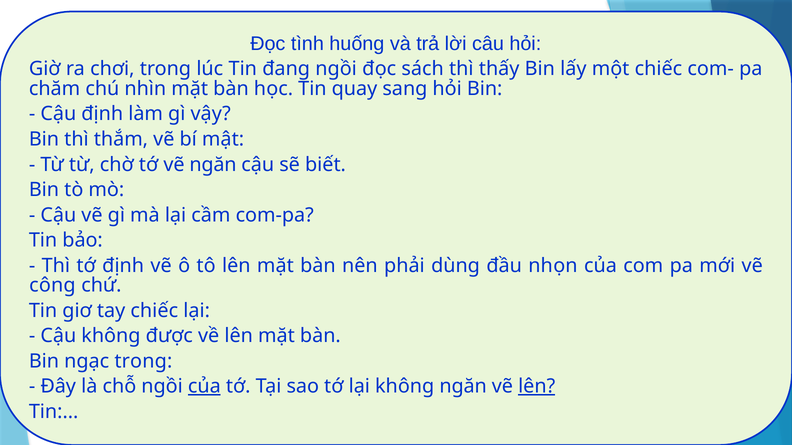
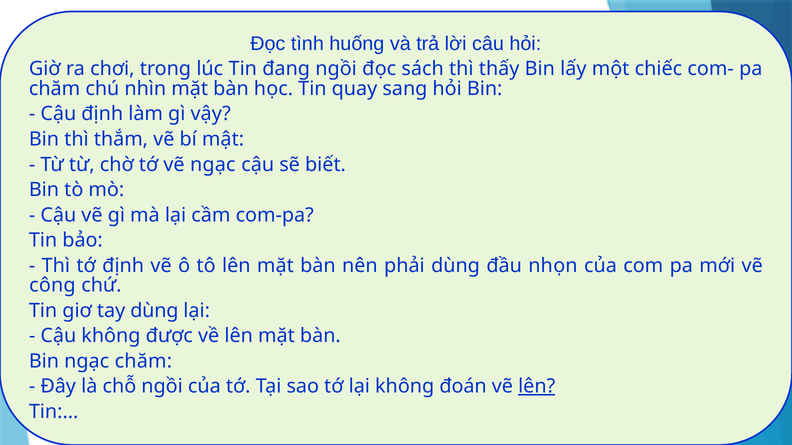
vẽ ngăn: ngăn -> ngạc (213, 165)
tay chiếc: chiếc -> dùng (154, 311)
ngạc trong: trong -> chăm (143, 361)
của underline: present -> none (204, 387)
không ngăn: ngăn -> đoán (463, 387)
